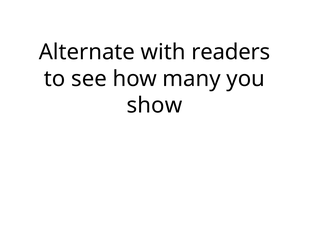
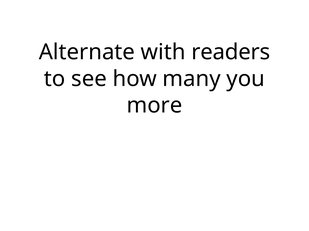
show: show -> more (154, 106)
